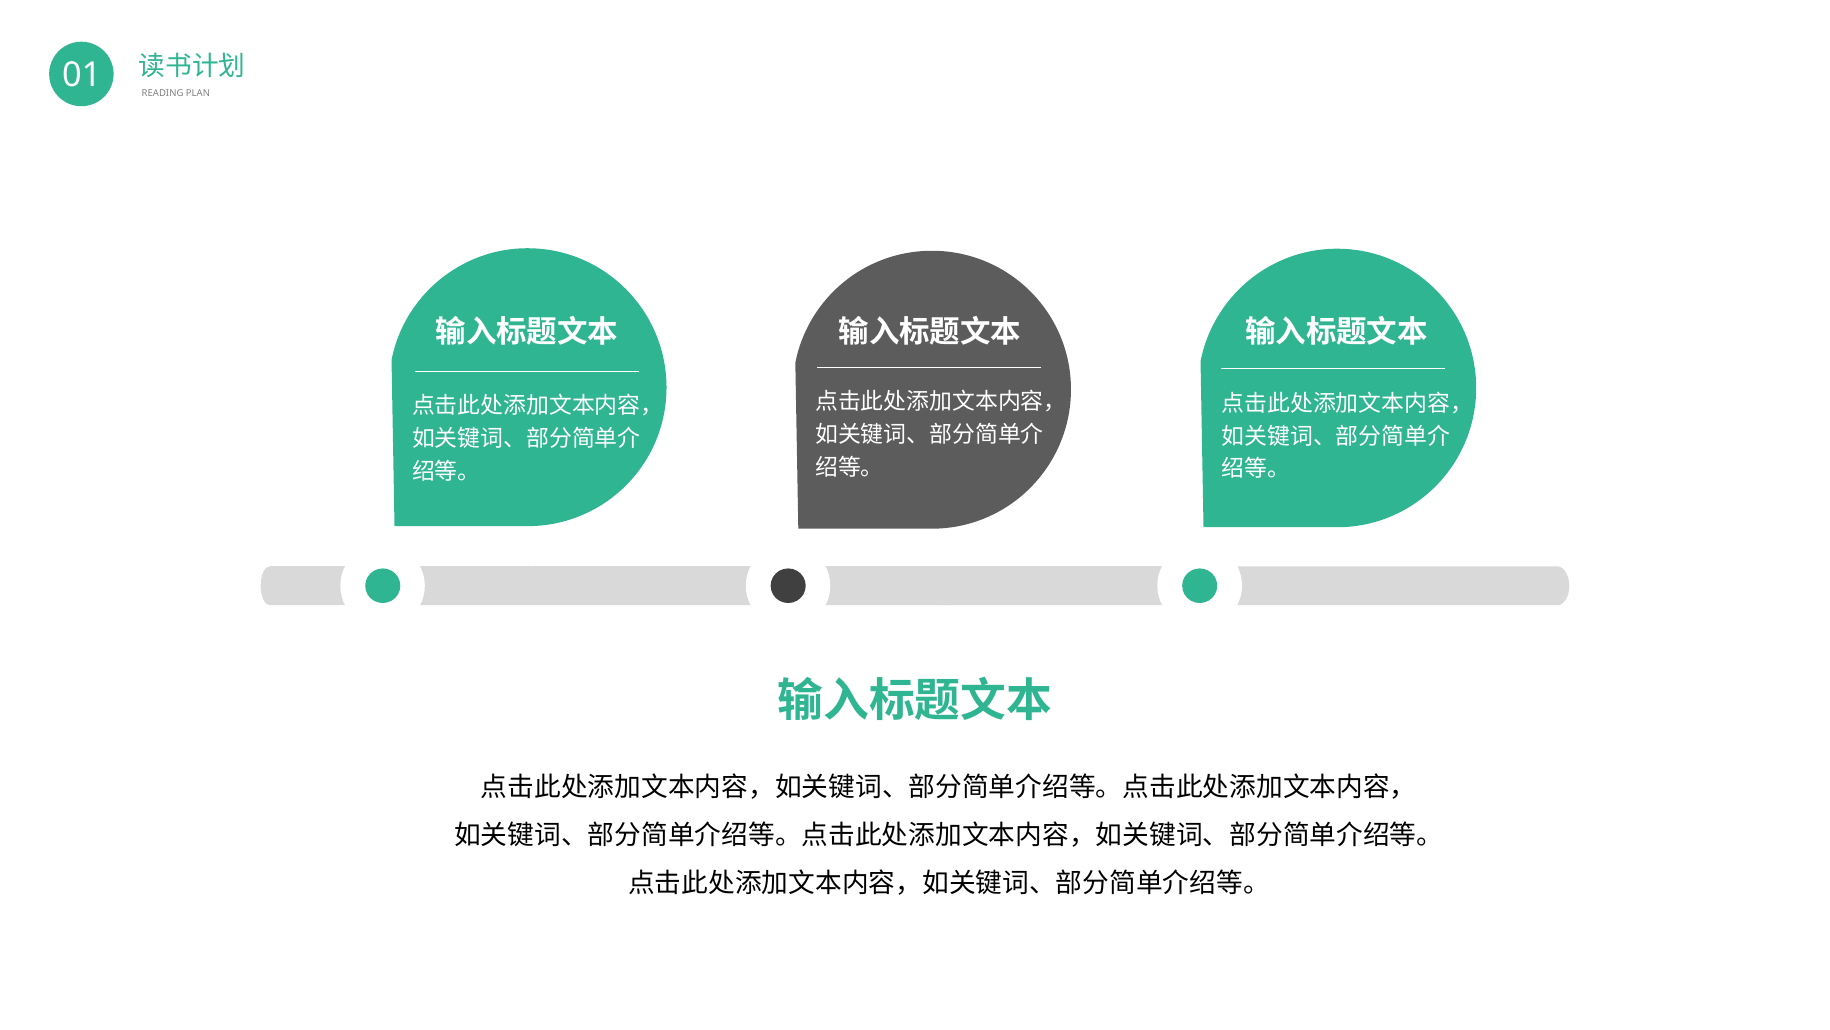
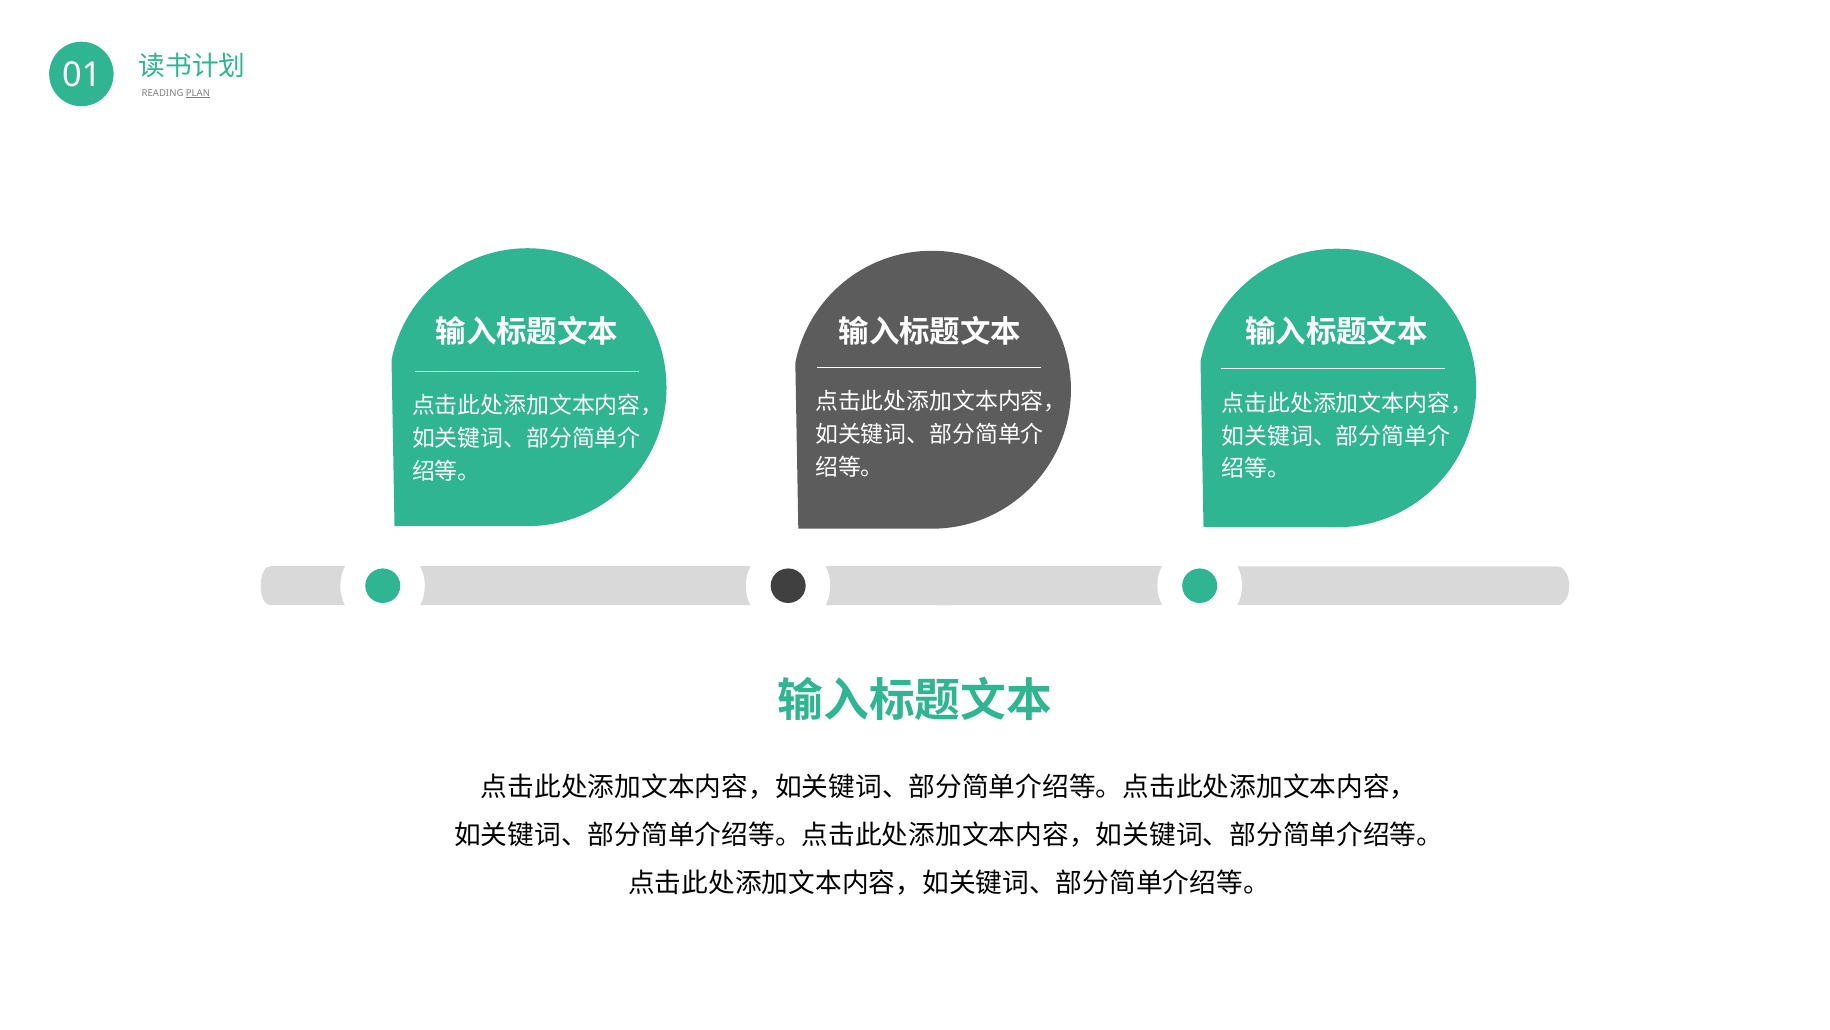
PLAN underline: none -> present (198, 93)
